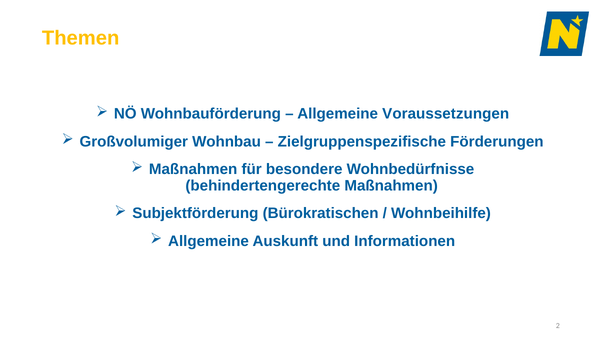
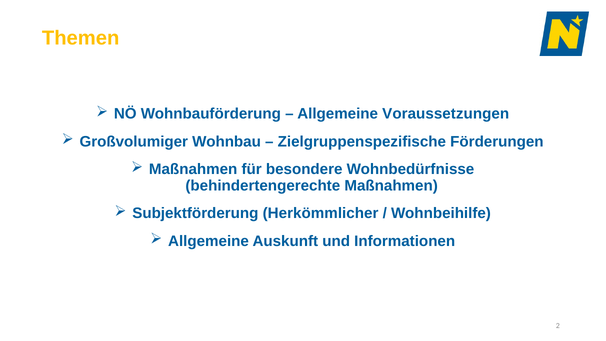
Bürokratischen: Bürokratischen -> Herkömmlicher (321, 213)
